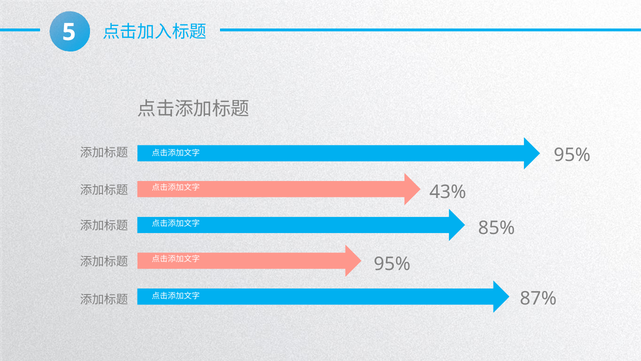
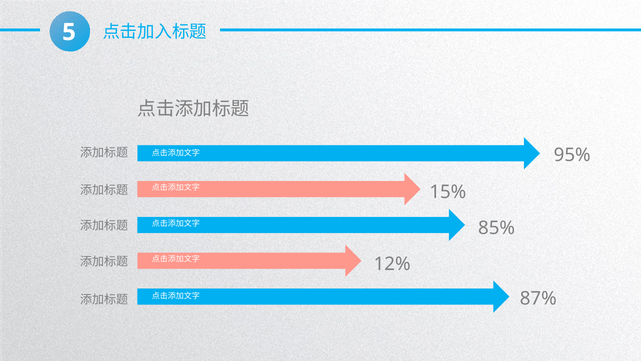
43%: 43% -> 15% (448, 192)
95%: 95% -> 12% (392, 264)
